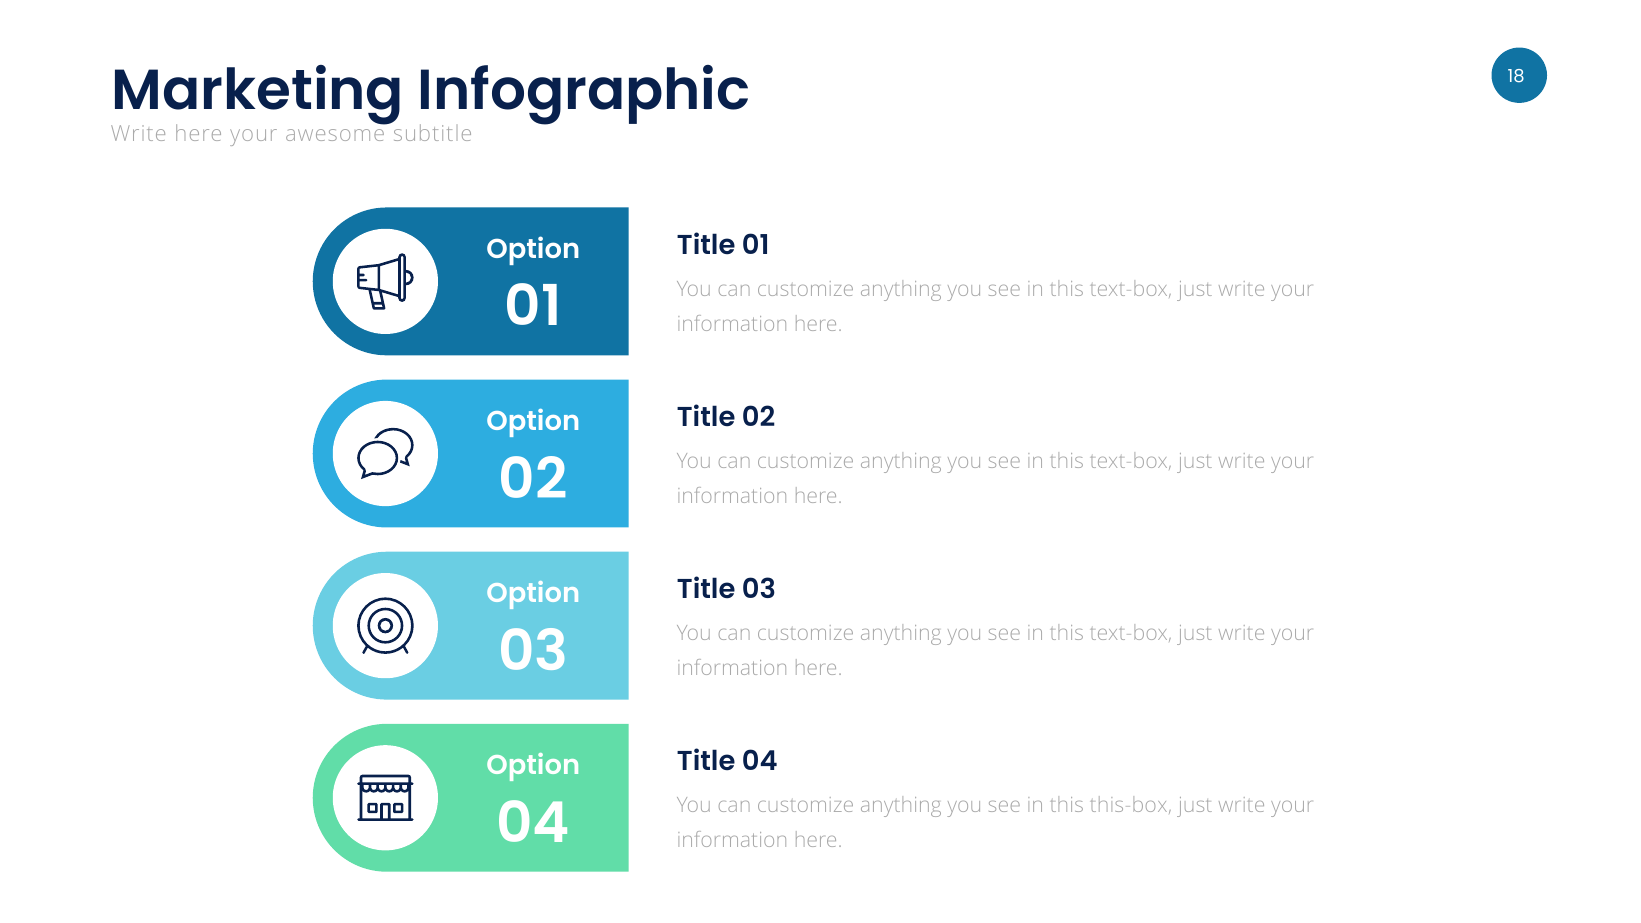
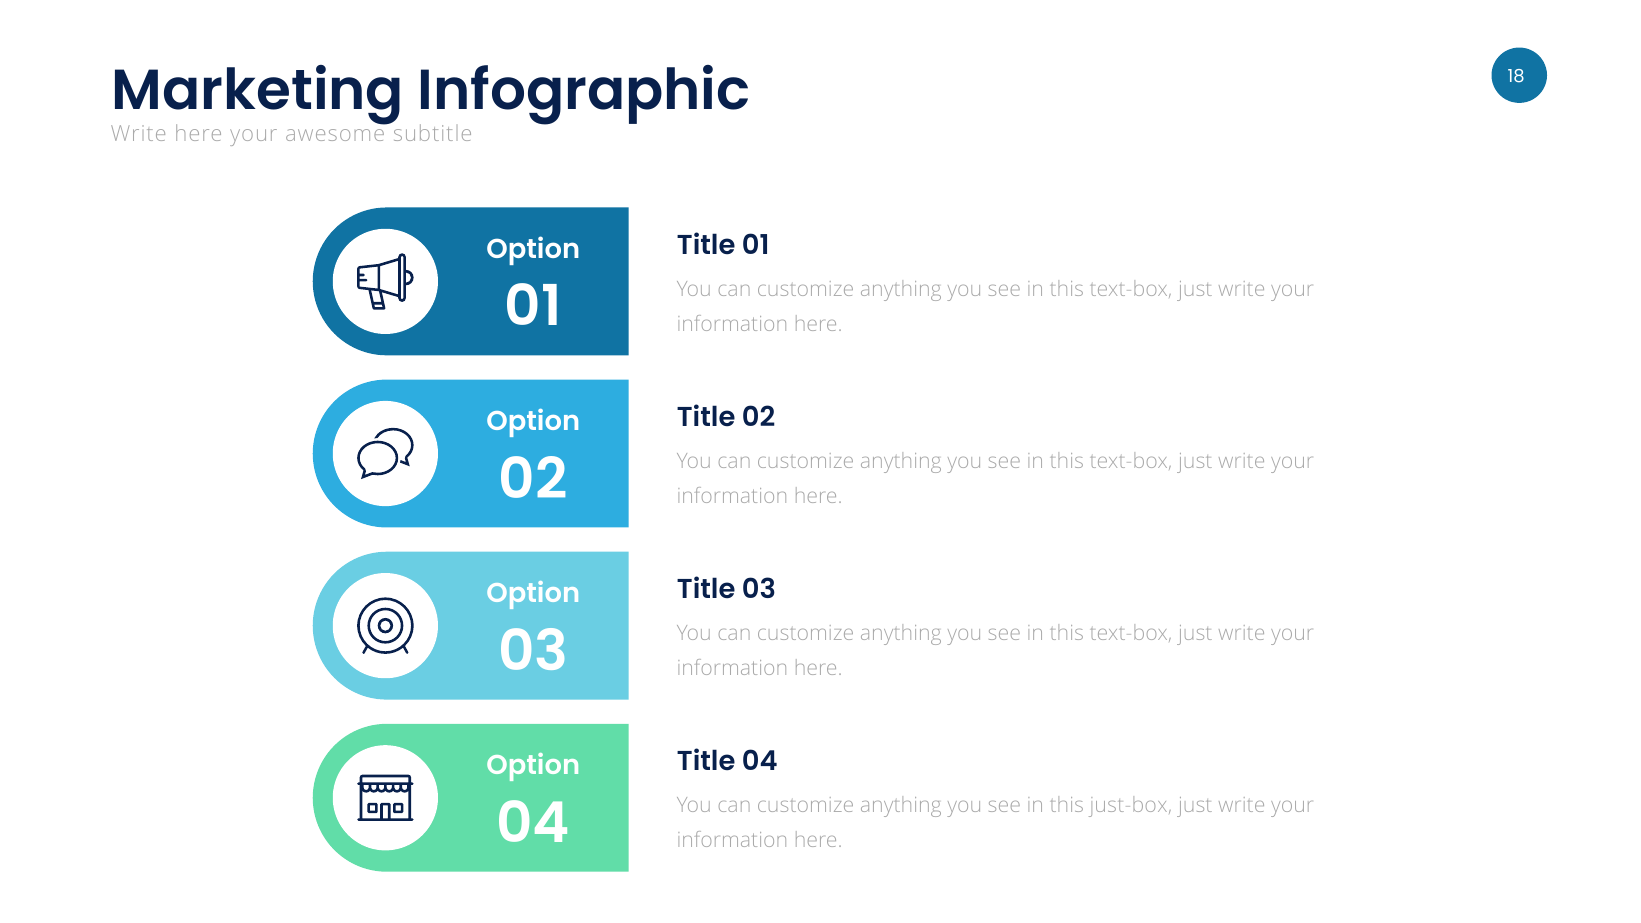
this-box: this-box -> just-box (1131, 806)
